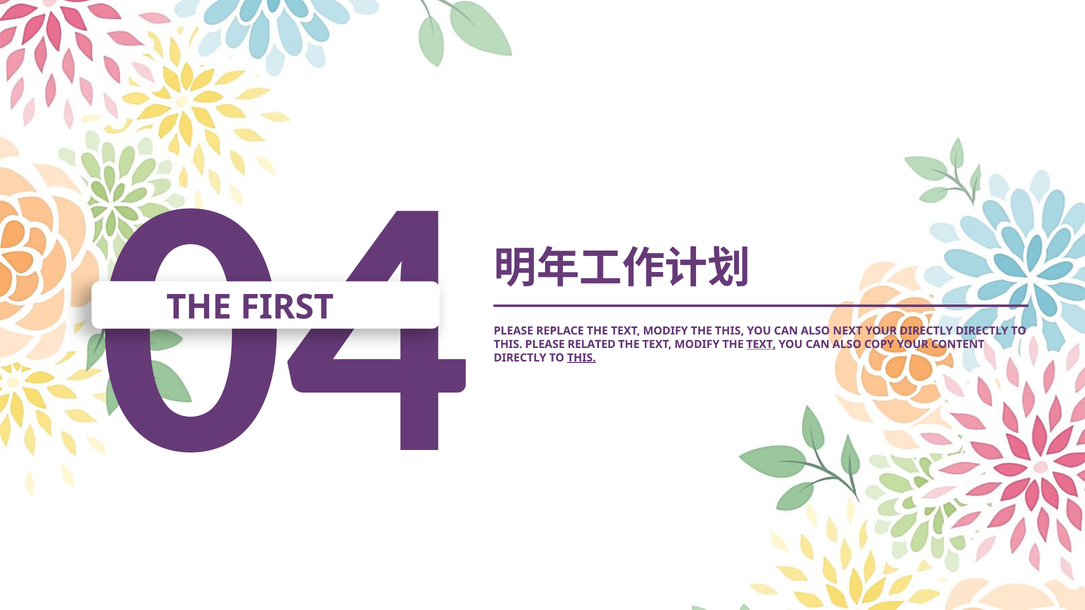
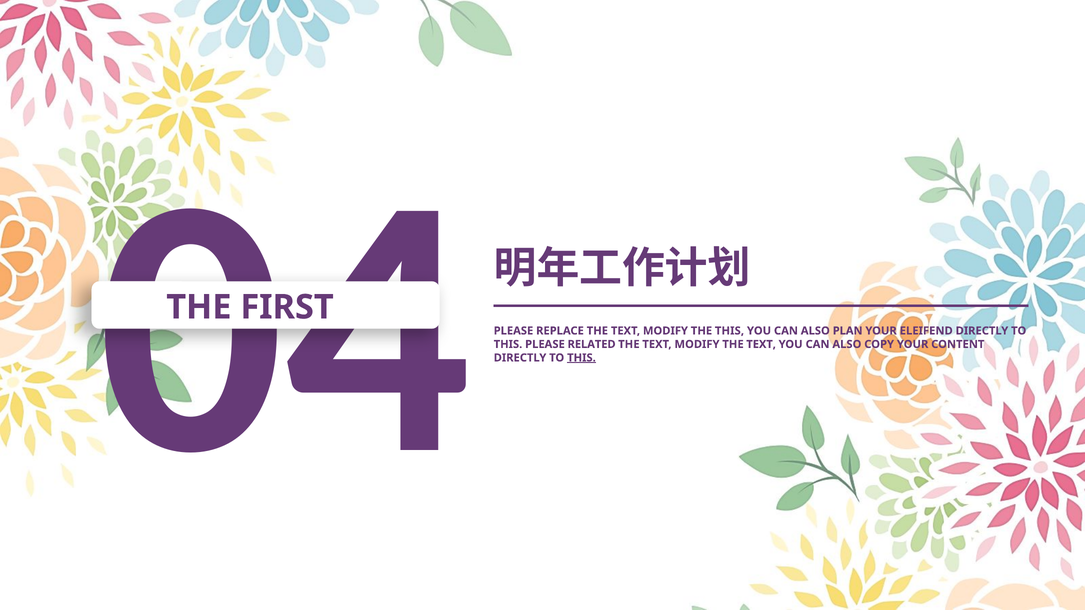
NEXT: NEXT -> PLAN (848, 331)
YOUR DIRECTLY: DIRECTLY -> ELEIFEND (926, 331)
TEXT underline: present -> none (761, 344)
